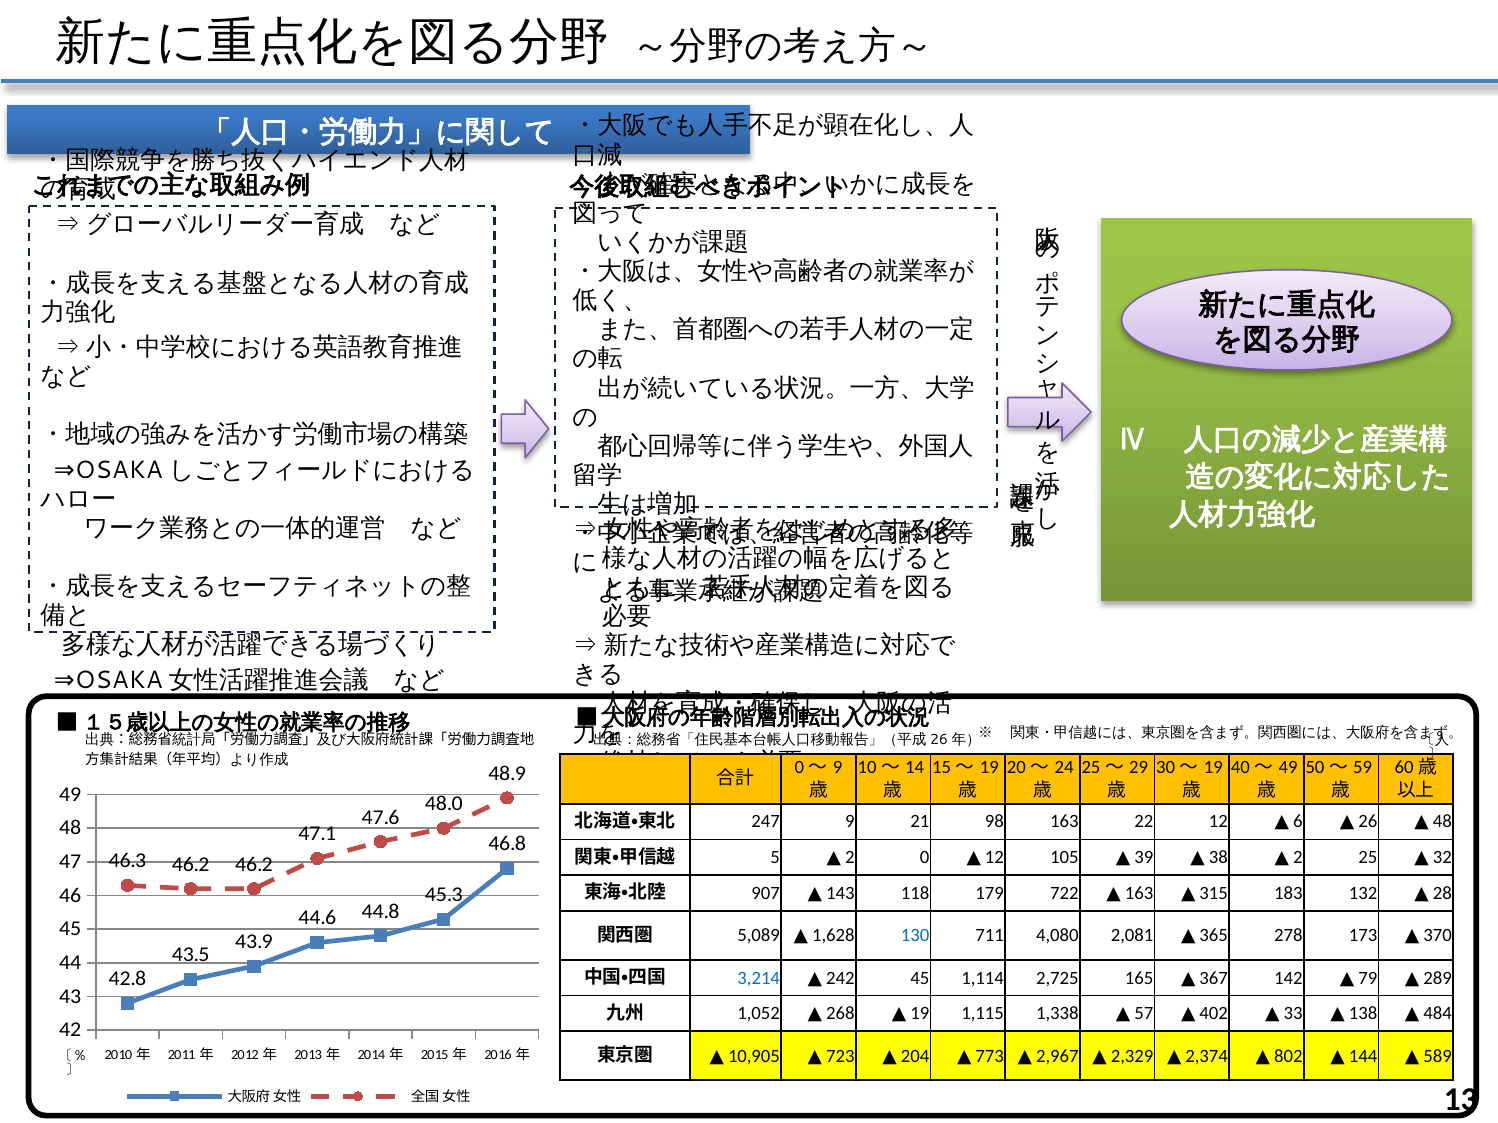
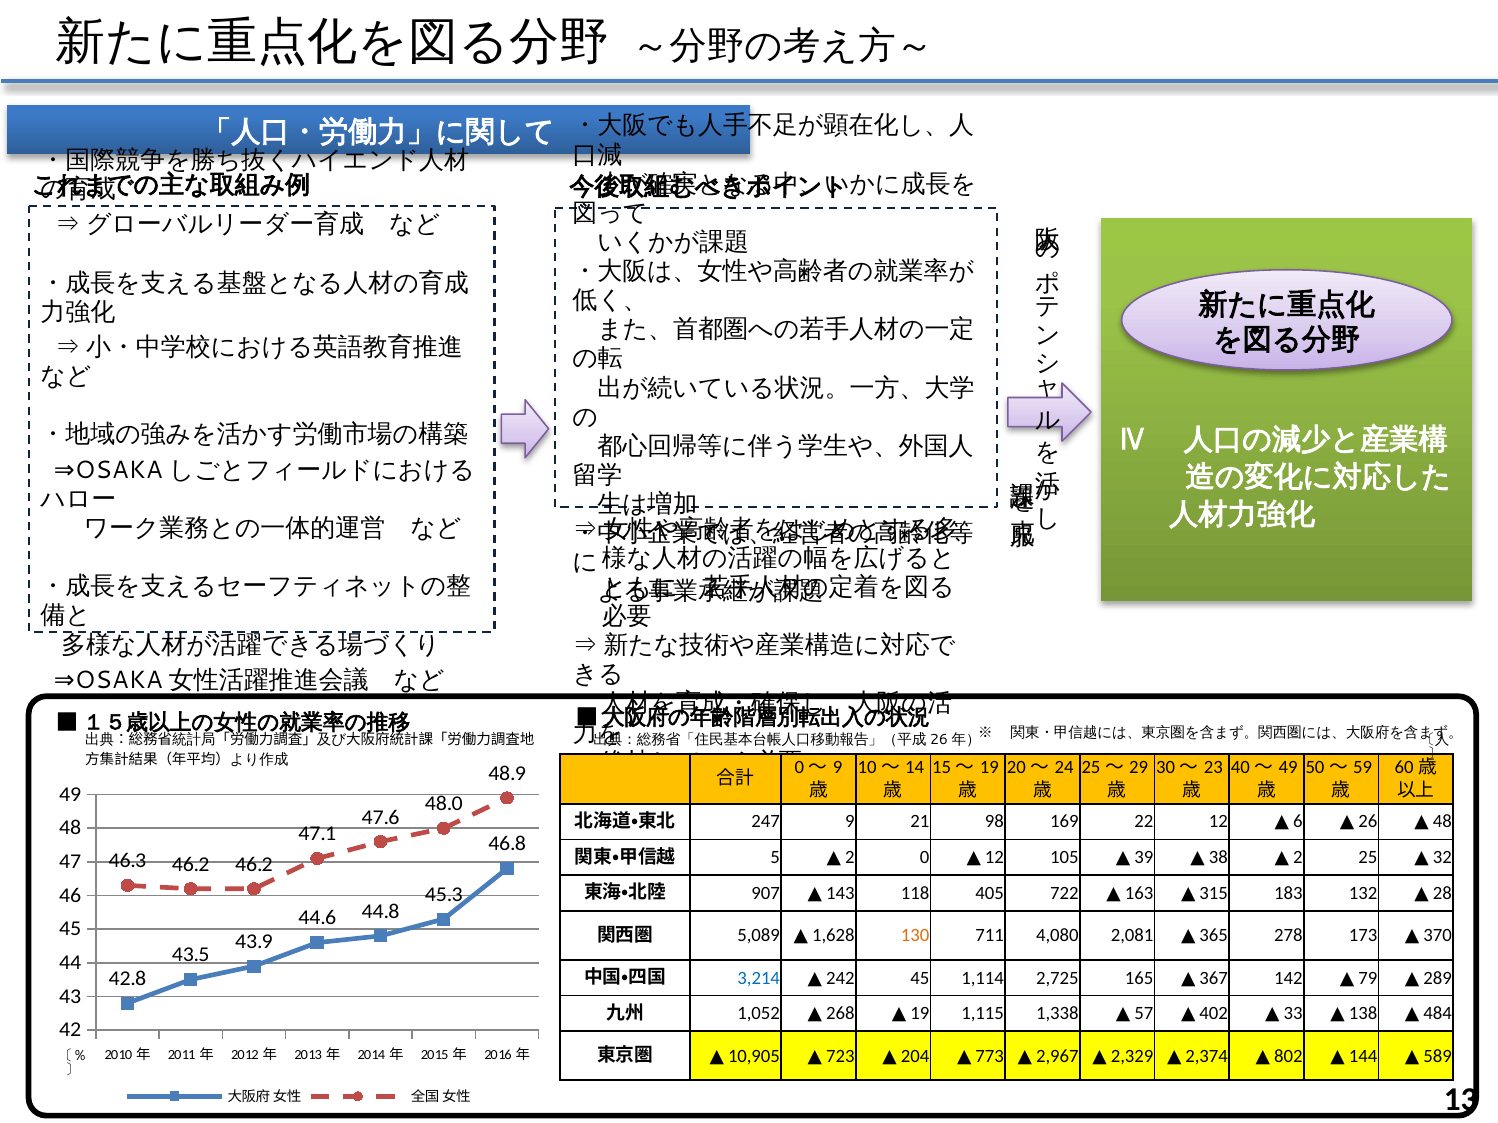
19: 19 -> 23 (1213, 767)
163: 163 -> 169 (1064, 822)
179: 179 -> 405 (990, 893)
130 colour: blue -> orange (915, 936)
